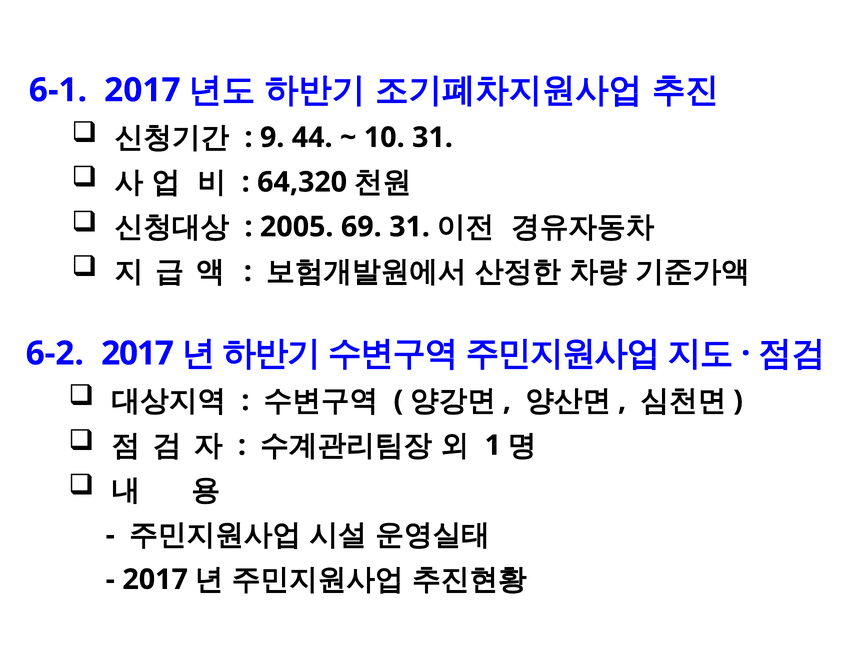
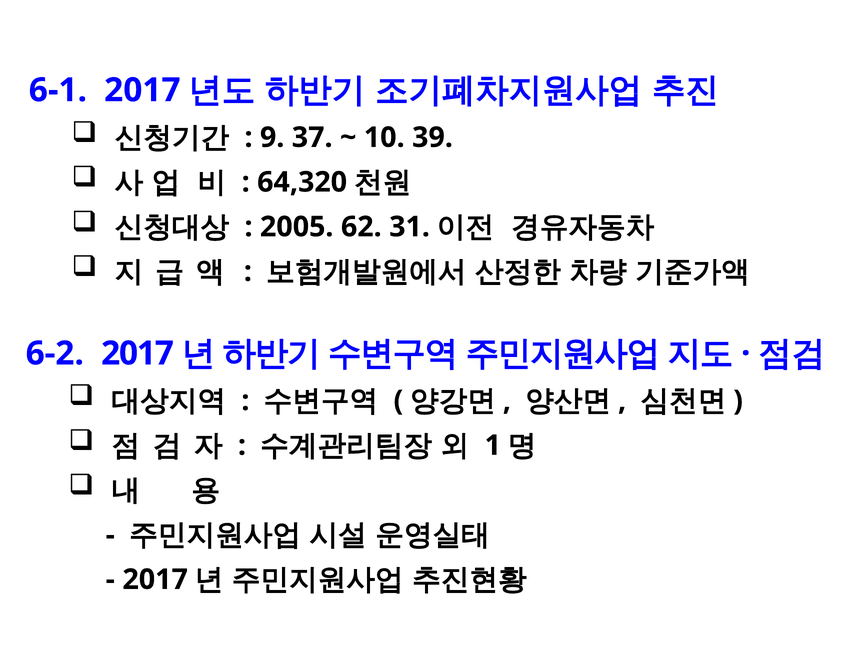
44: 44 -> 37 (312, 137)
10 31: 31 -> 39 (432, 137)
69: 69 -> 62 (361, 227)
